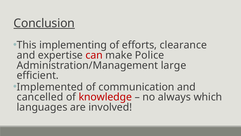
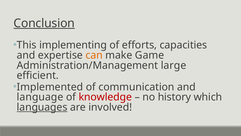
clearance: clearance -> capacities (183, 45)
can colour: red -> orange (94, 55)
Police: Police -> Game (150, 55)
cancelled: cancelled -> language (40, 97)
always: always -> history (174, 97)
languages underline: none -> present (42, 107)
